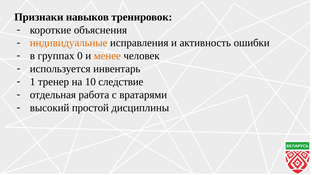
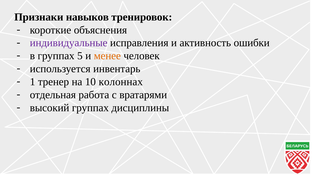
индивидуальные colour: orange -> purple (69, 43)
0: 0 -> 5 (80, 56)
следствие: следствие -> колоннах (121, 82)
высокий простой: простой -> группах (90, 108)
